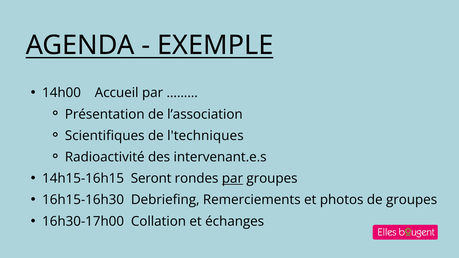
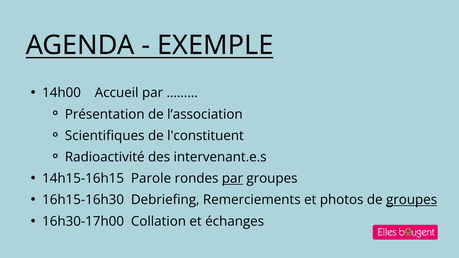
l'techniques: l'techniques -> l'constituent (206, 136)
Seront: Seront -> Parole (151, 179)
groupes underline: none -> present (412, 200)
